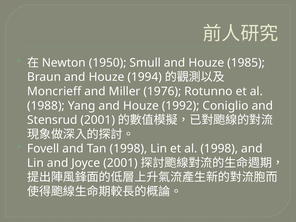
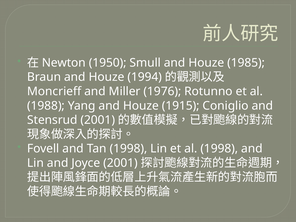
1992: 1992 -> 1915 (181, 106)
